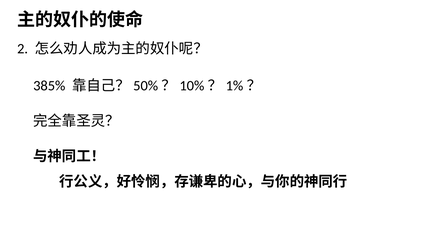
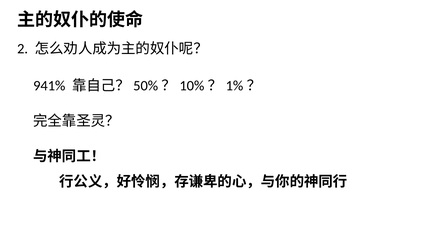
385%: 385% -> 941% (49, 86)
